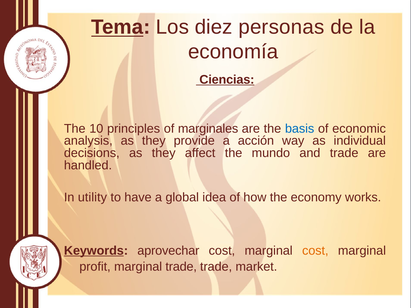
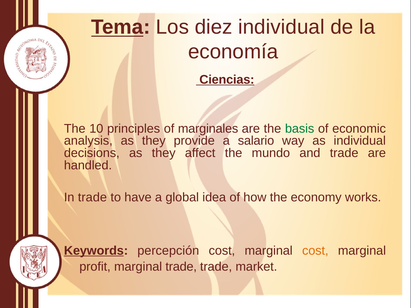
diez personas: personas -> individual (281, 27)
basis colour: blue -> green (300, 129)
acción: acción -> salario (256, 141)
In utility: utility -> trade (92, 198)
aprovechar: aprovechar -> percepción (168, 251)
